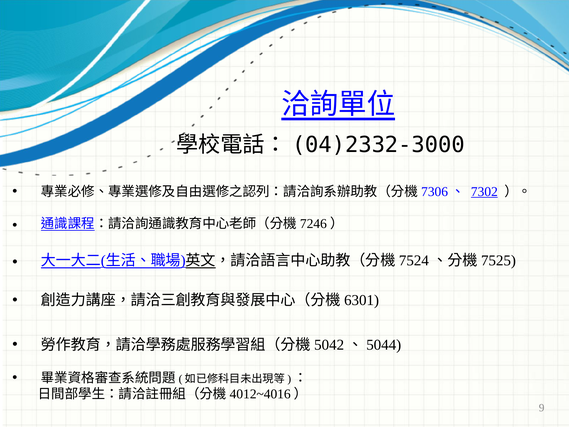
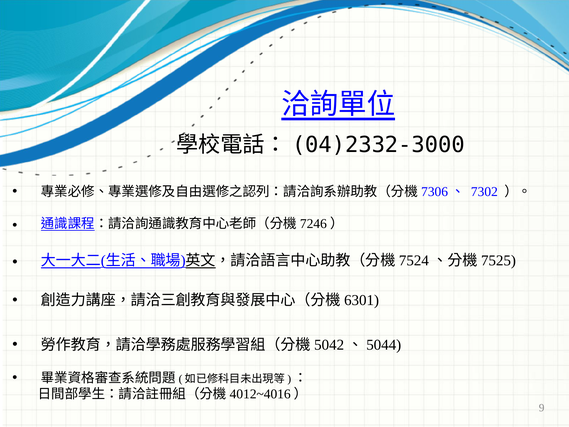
7302 underline: present -> none (484, 191)
